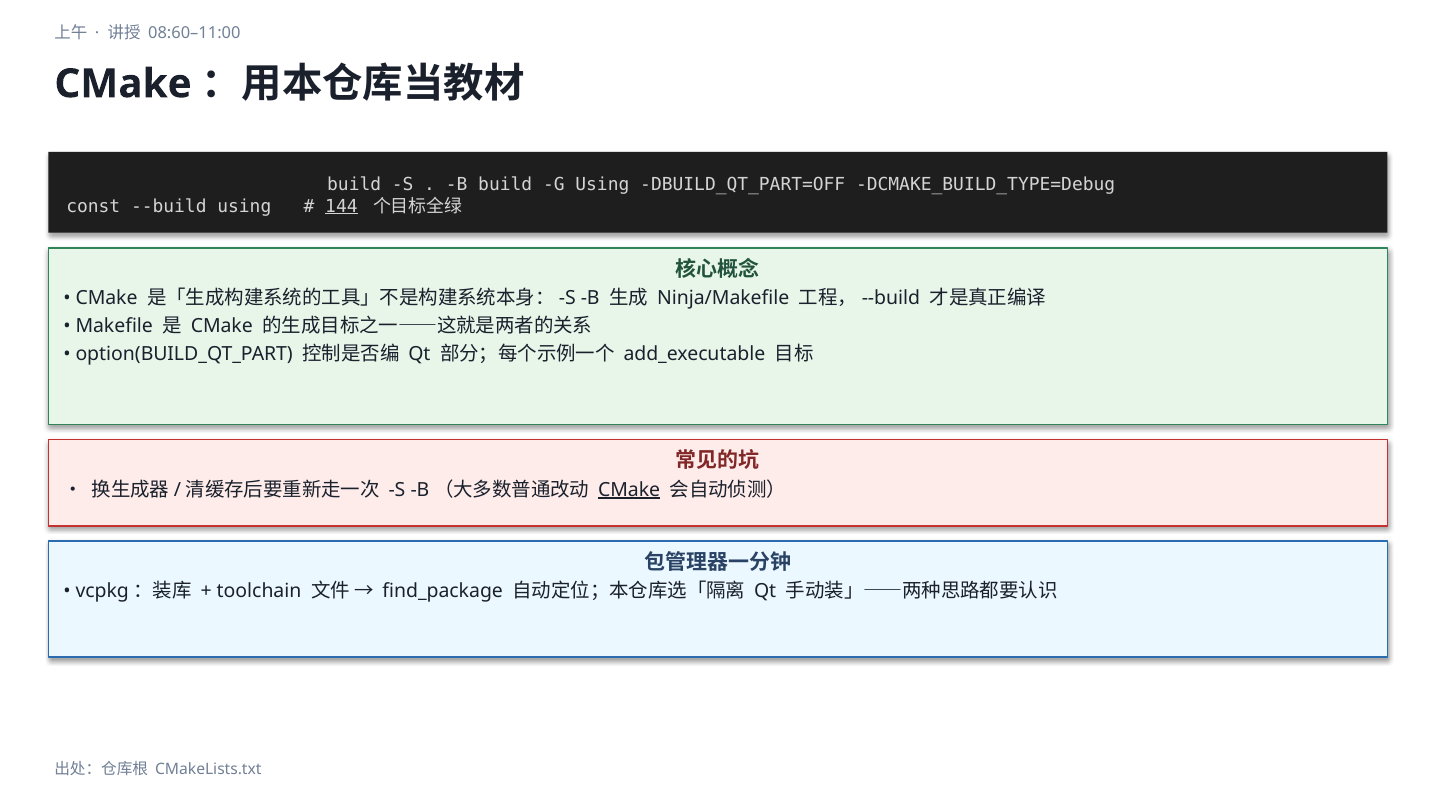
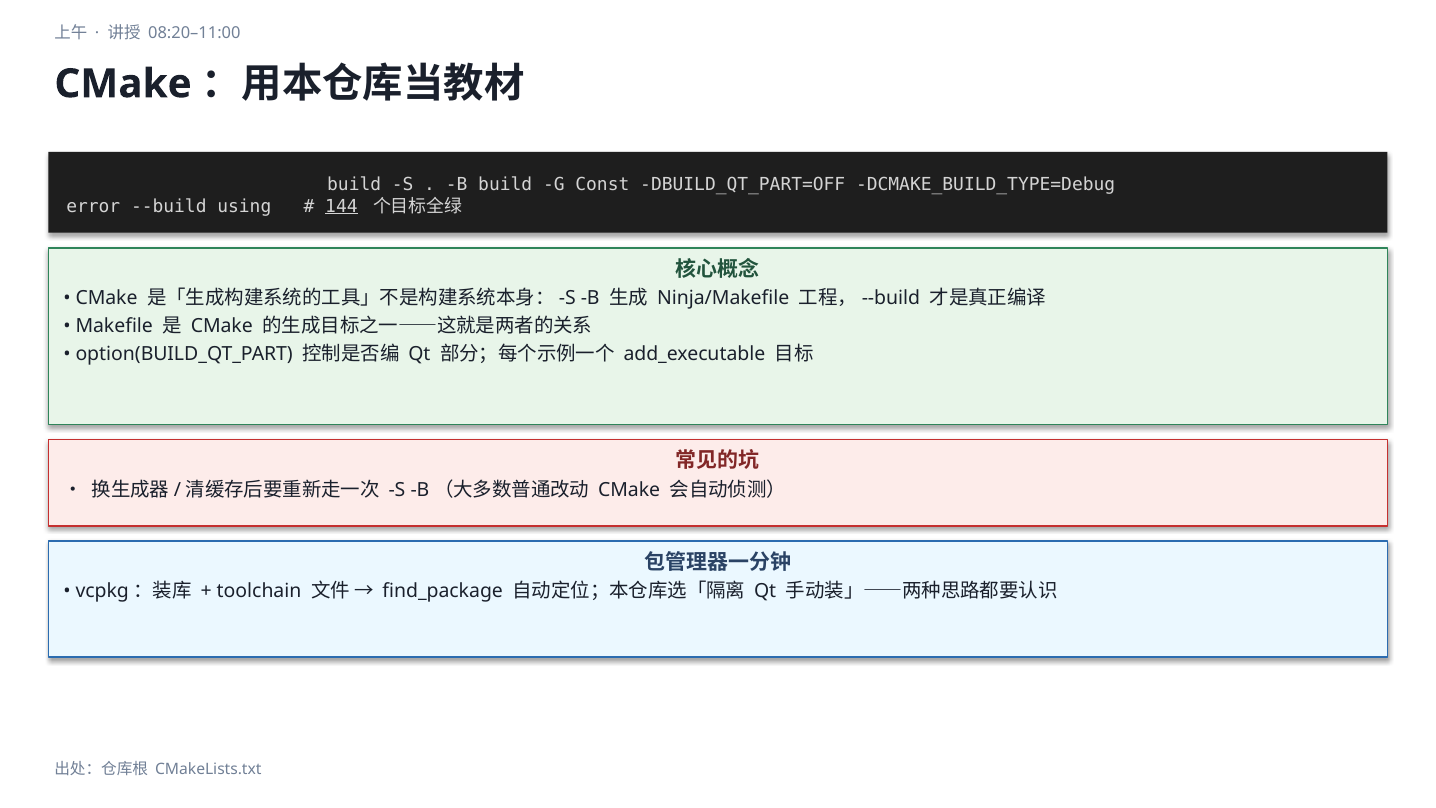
08:60–11:00: 08:60–11:00 -> 08:20–11:00 (194, 33)
G Using: Using -> Const (602, 185)
const: const -> error (93, 206)
CMake underline: present -> none (629, 490)
